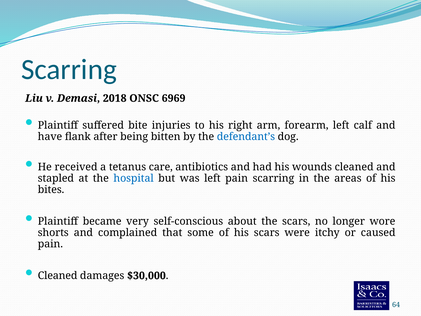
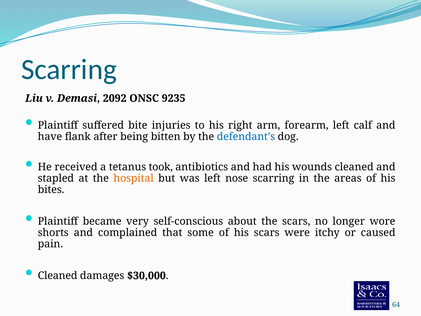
2018: 2018 -> 2092 (115, 98)
6969: 6969 -> 9235 (174, 98)
care: care -> took (161, 167)
hospital colour: blue -> orange (134, 178)
left pain: pain -> nose (237, 178)
